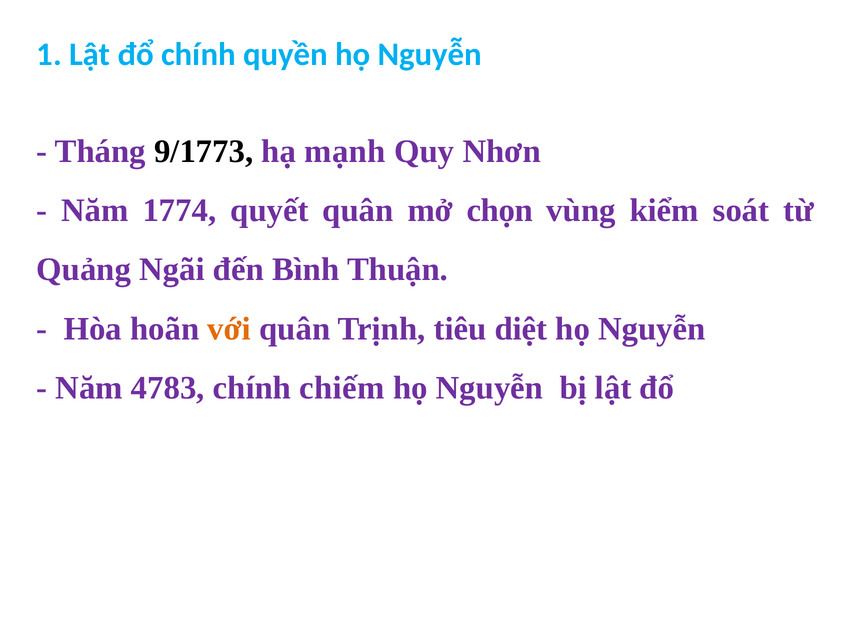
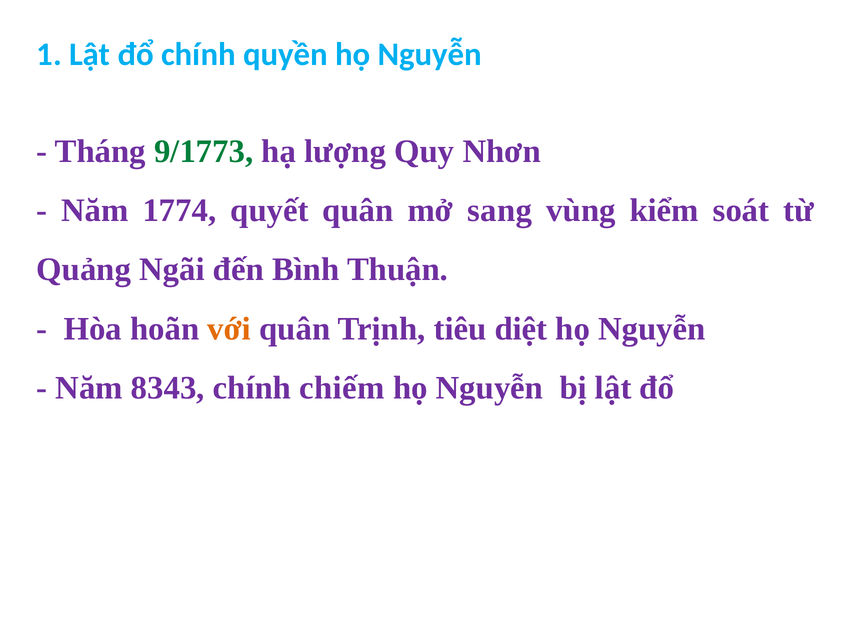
9/1773 colour: black -> green (204, 151)
mạnh: mạnh -> lượng (345, 151)
chọn: chọn -> sang (500, 210)
4783: 4783 -> 8343 (168, 388)
